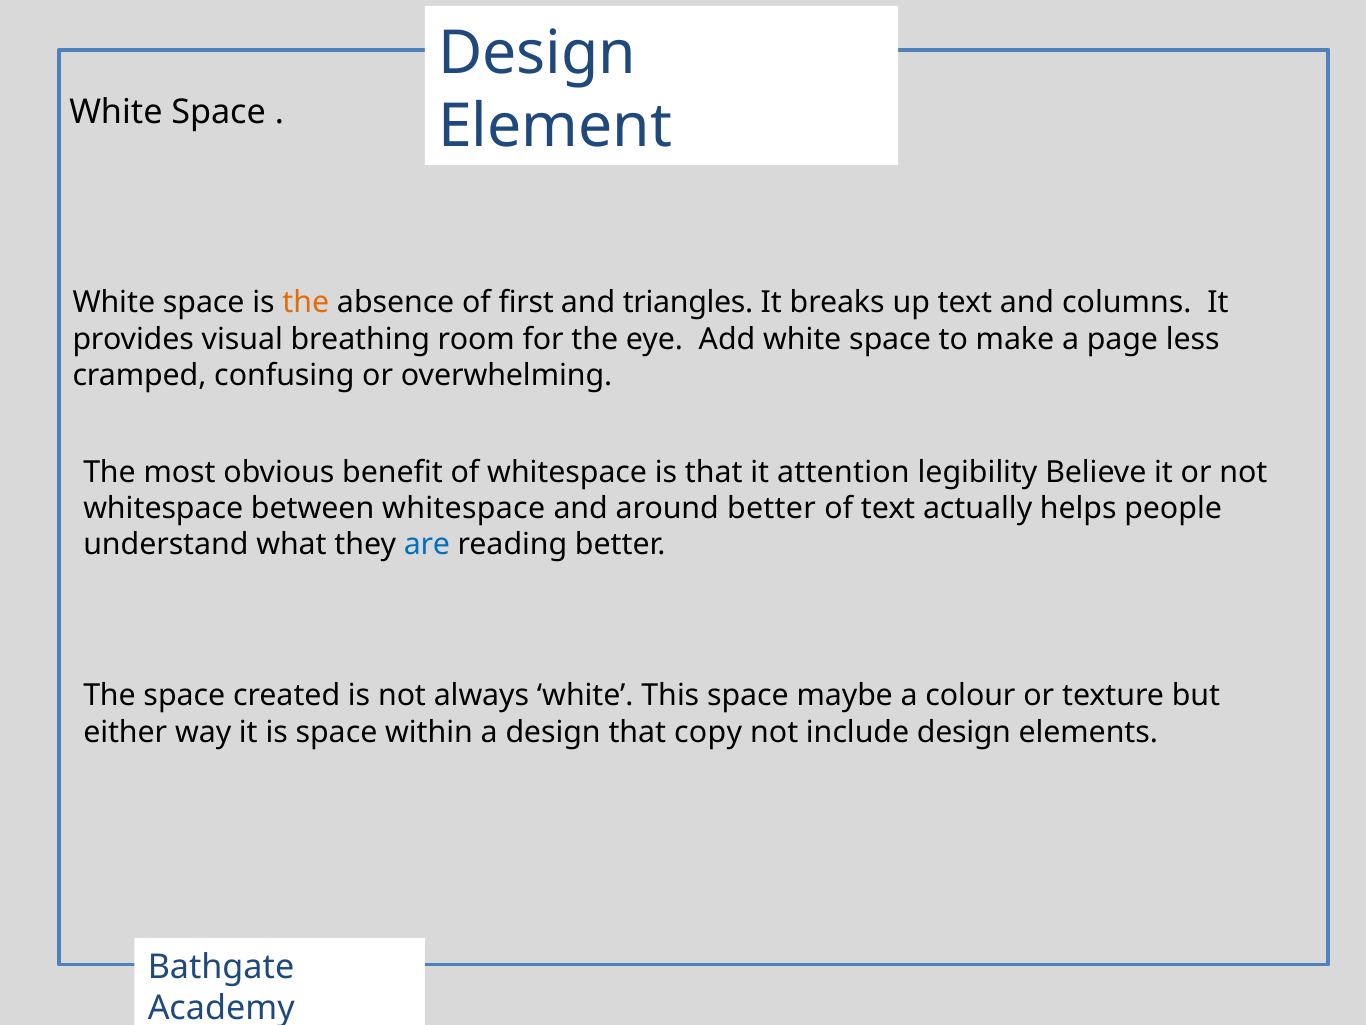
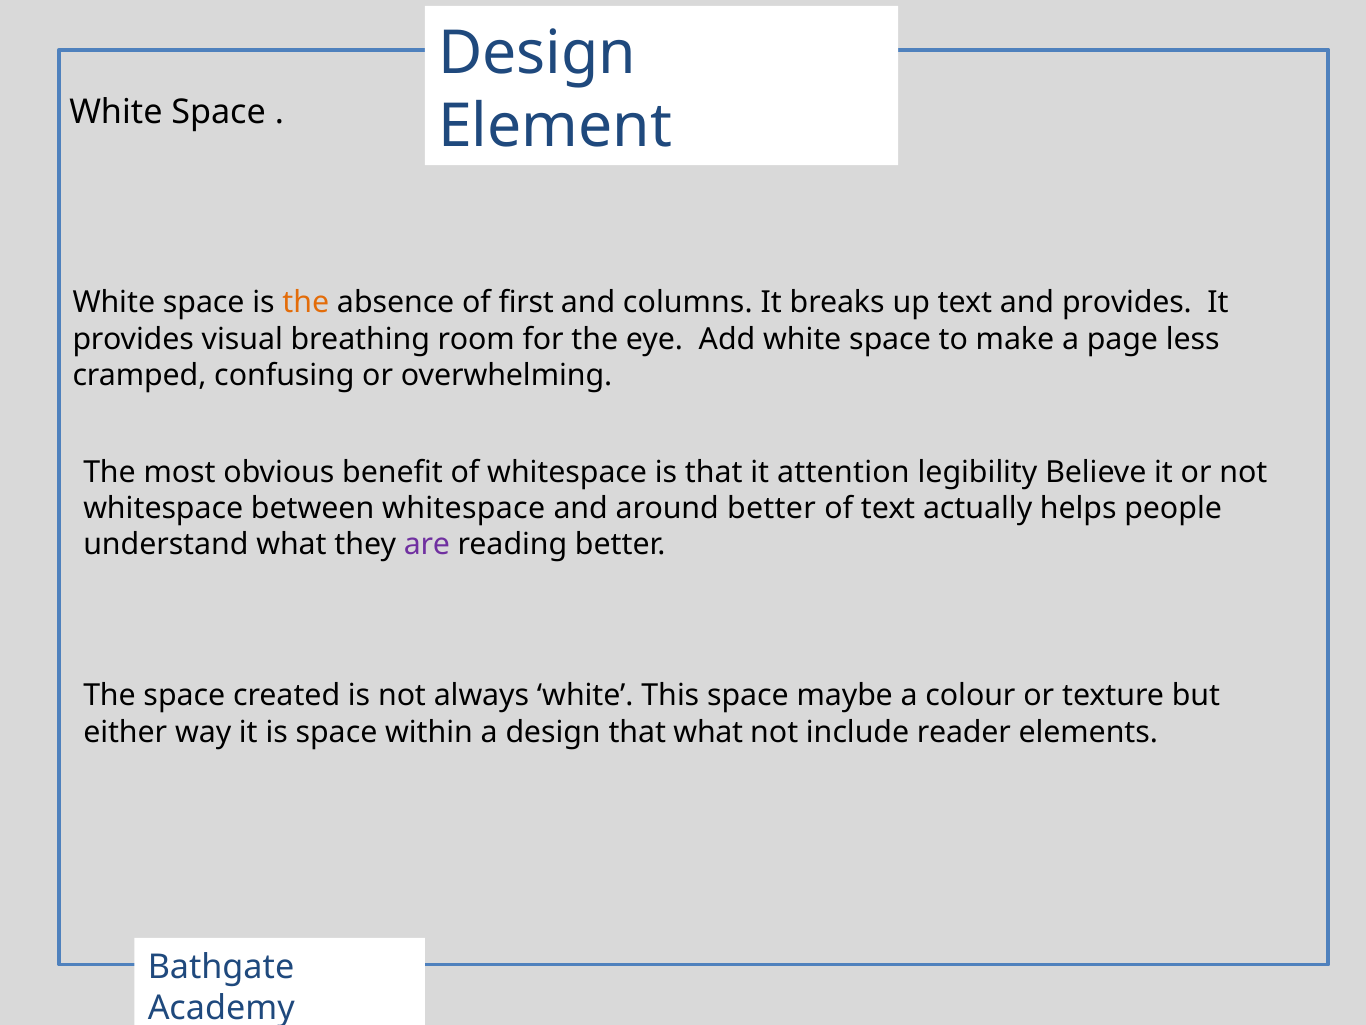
triangles: triangles -> columns (688, 303)
and columns: columns -> provides (1127, 303)
are colour: blue -> purple (427, 545)
that copy: copy -> what (708, 732)
include design: design -> reader (964, 732)
